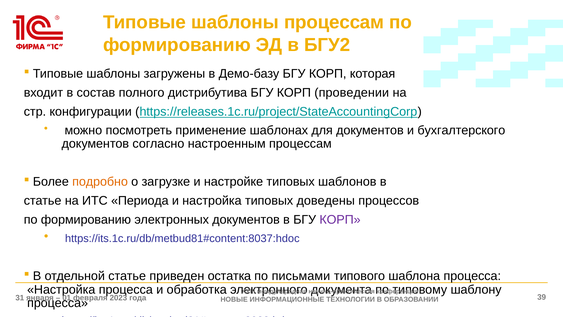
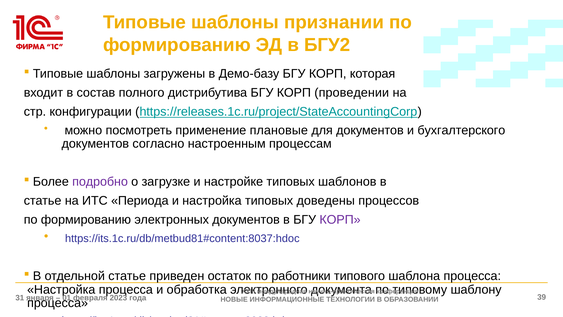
шаблоны процессам: процессам -> признании (334, 22)
шаблонах: шаблонах -> плановые (279, 130)
подробно colour: orange -> purple (100, 182)
остатка: остатка -> остаток (229, 276)
письмами: письмами -> работники (301, 276)
